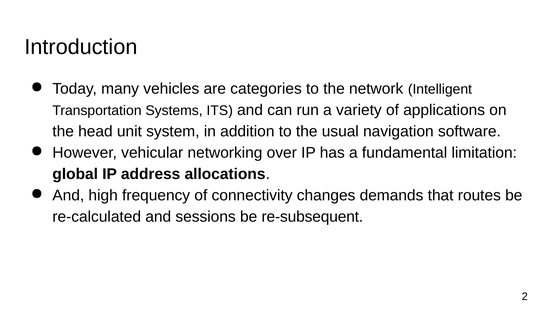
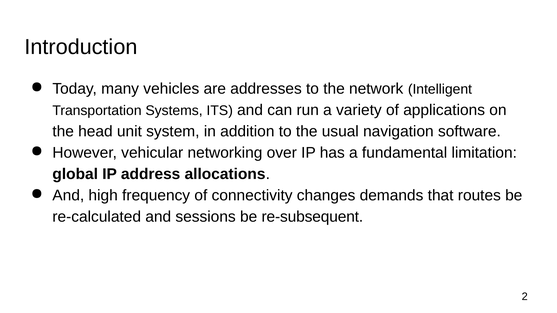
categories: categories -> addresses (266, 89)
